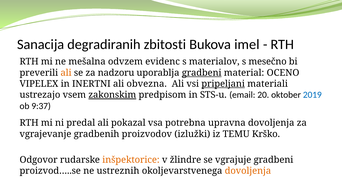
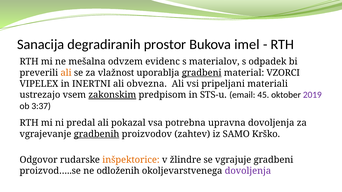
zbitosti: zbitosti -> prostor (165, 44)
mesečno: mesečno -> odpadek (267, 62)
nadzoru: nadzoru -> vlažnost (116, 73)
OCENO: OCENO -> VZORCI (283, 73)
pripeljani underline: present -> none (223, 84)
20: 20 -> 45 (263, 95)
2019 colour: blue -> purple (312, 95)
9:37: 9:37 -> 3:37 (41, 106)
gradbenih underline: none -> present (97, 134)
izlužki: izlužki -> zahtev (192, 134)
TEMU: TEMU -> SAMO (236, 134)
ustreznih: ustreznih -> odloženih (118, 171)
dovoljenja colour: orange -> purple (248, 171)
